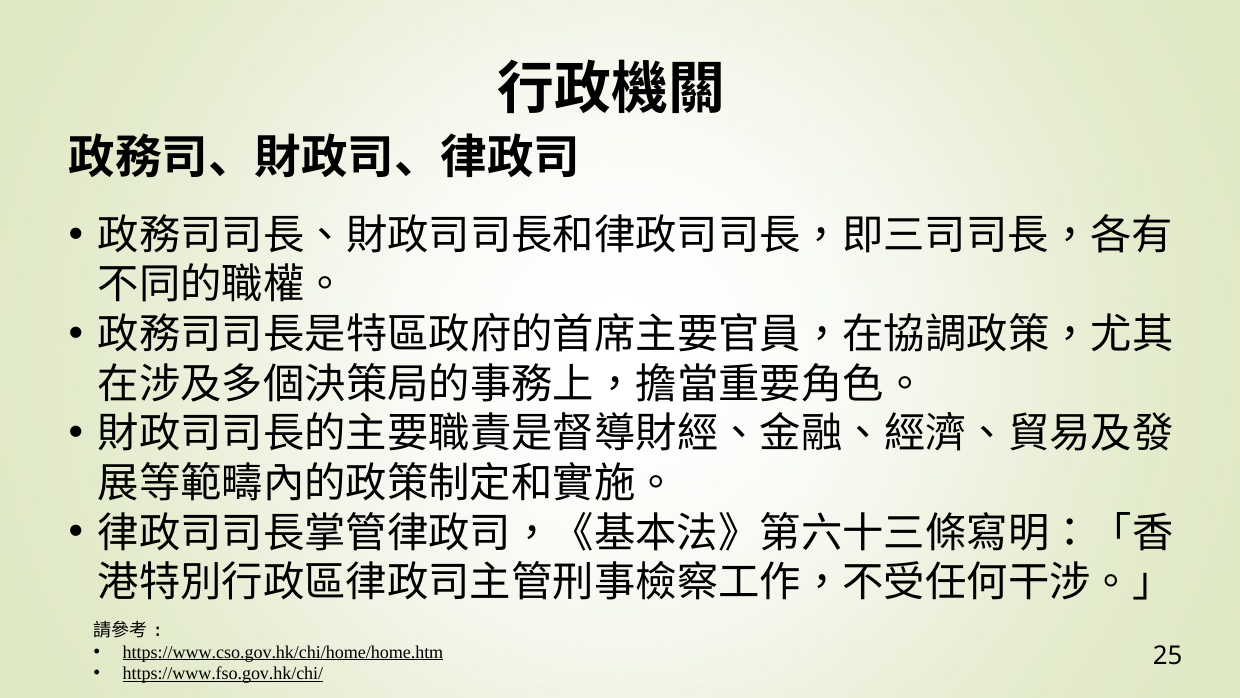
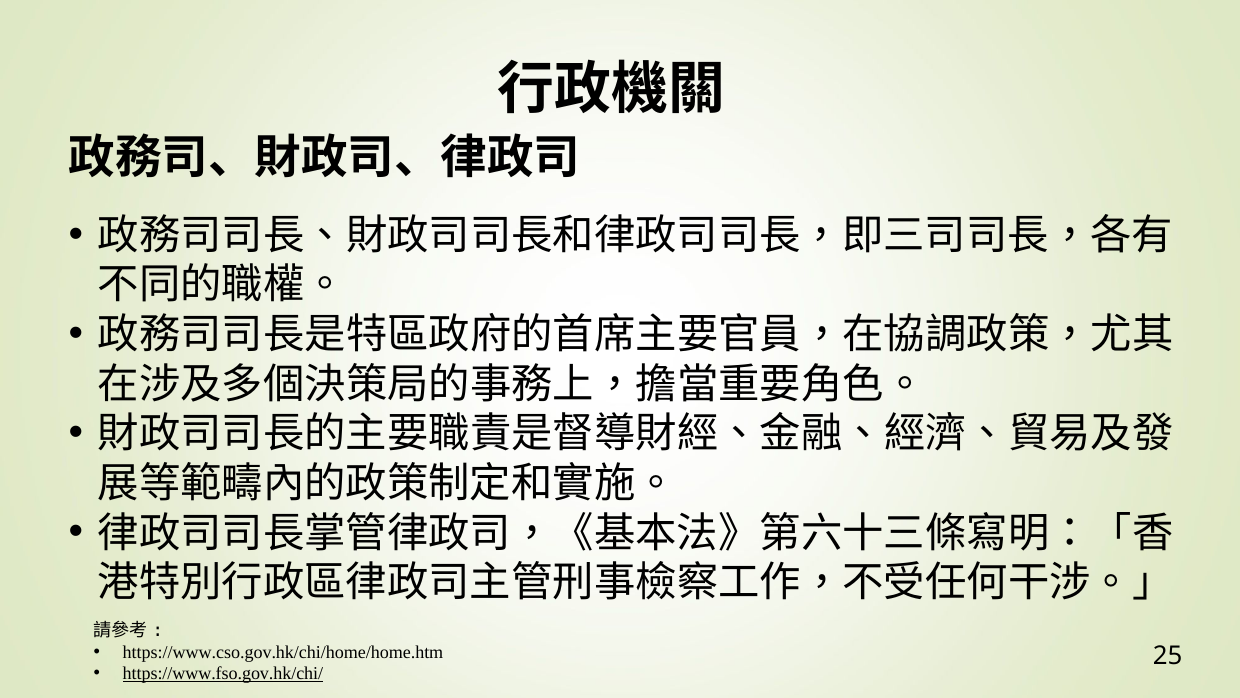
https://www.cso.gov.hk/chi/home/home.htm underline: present -> none (283, 652)
